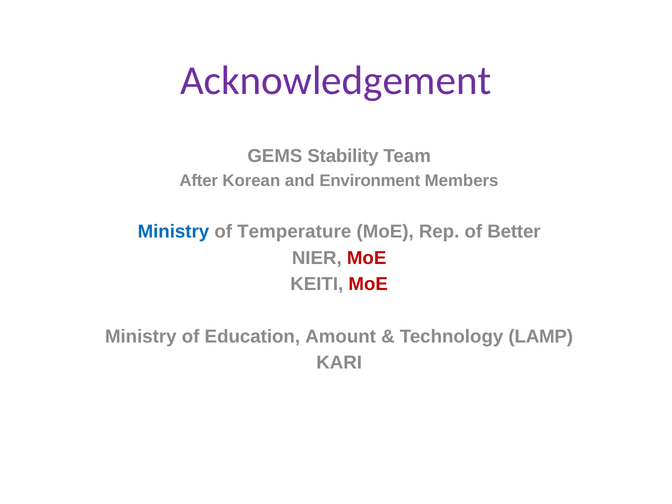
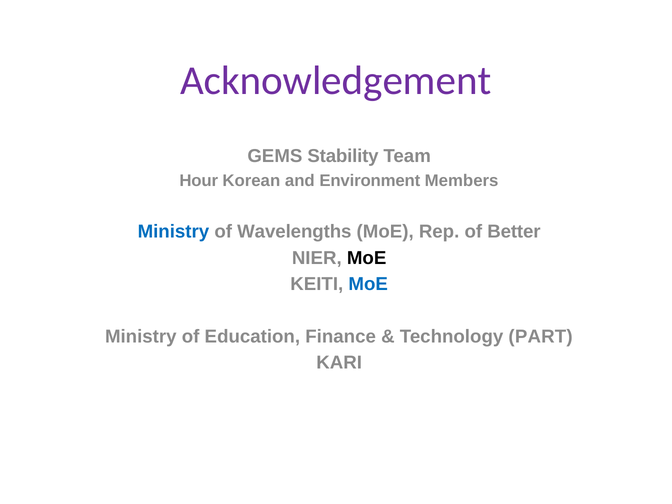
After: After -> Hour (199, 180)
Temperature: Temperature -> Wavelengths (294, 232)
MoE colour: red -> black (367, 258)
MoE colour: red -> blue (368, 284)
Amount: Amount -> Finance (341, 336)
LAMP: LAMP -> PART (541, 336)
